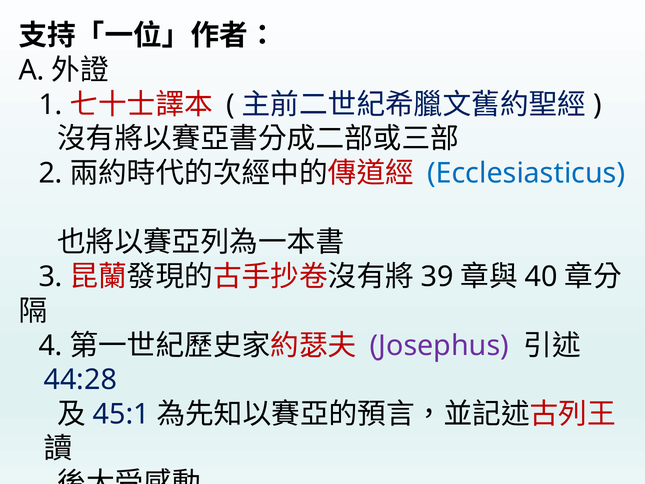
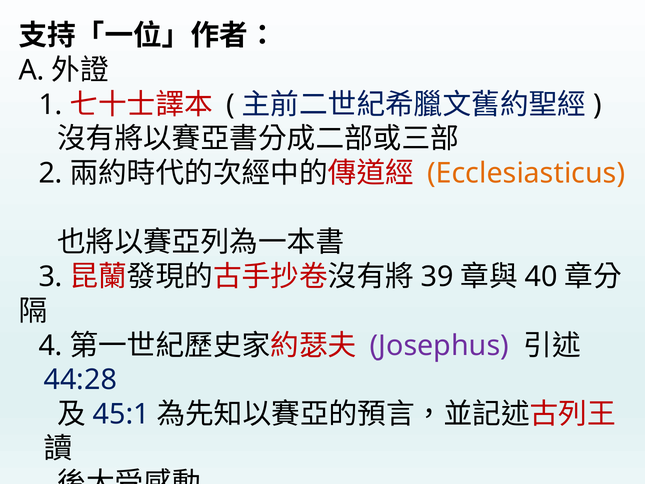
Ecclesiasticus colour: blue -> orange (526, 173)
